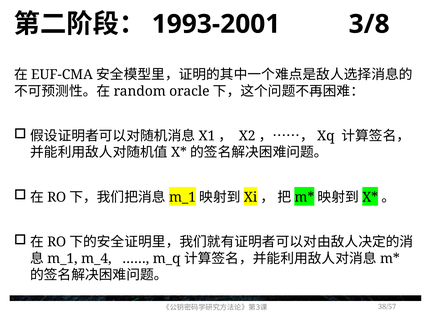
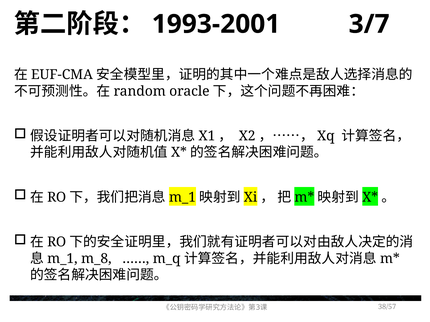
3/8: 3/8 -> 3/7 (369, 24)
m_4: m_4 -> m_8 (96, 259)
